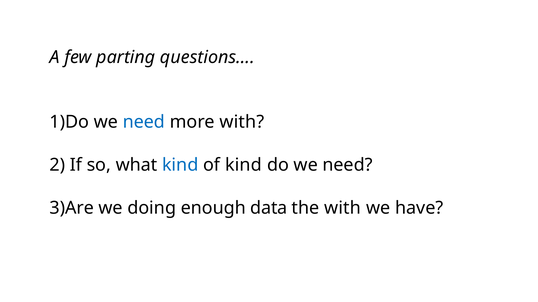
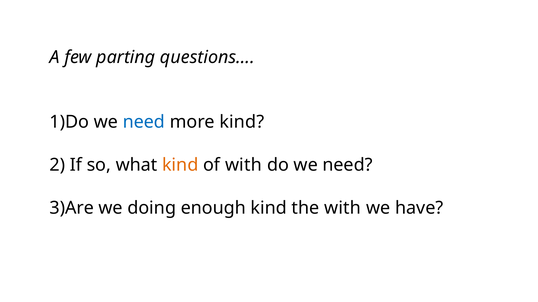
more with: with -> kind (242, 122)
kind colour: blue -> orange (180, 165)
of kind: kind -> with (243, 165)
enough data: data -> kind (269, 208)
